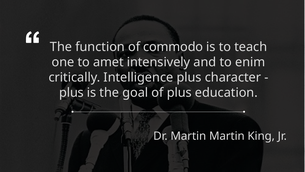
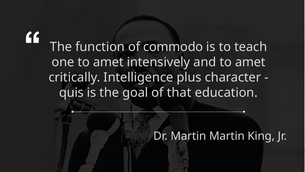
and to enim: enim -> amet (250, 62)
plus: plus -> quis (71, 92)
of plus: plus -> that (179, 92)
